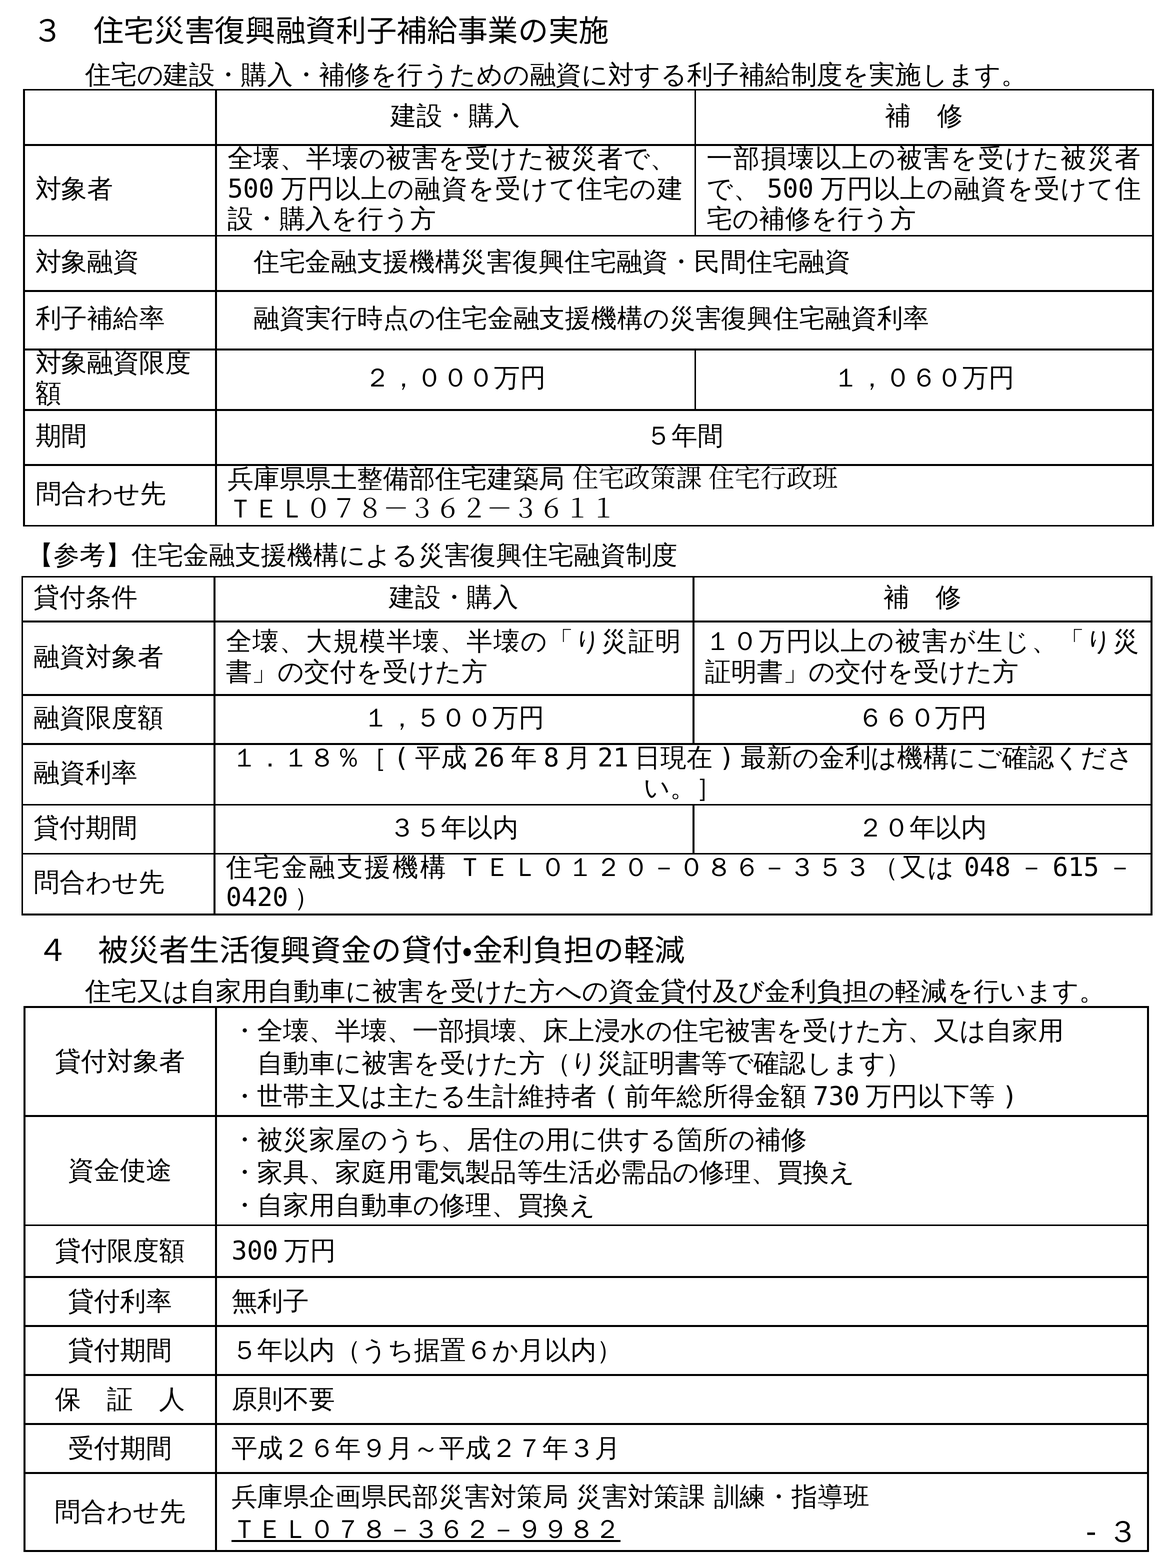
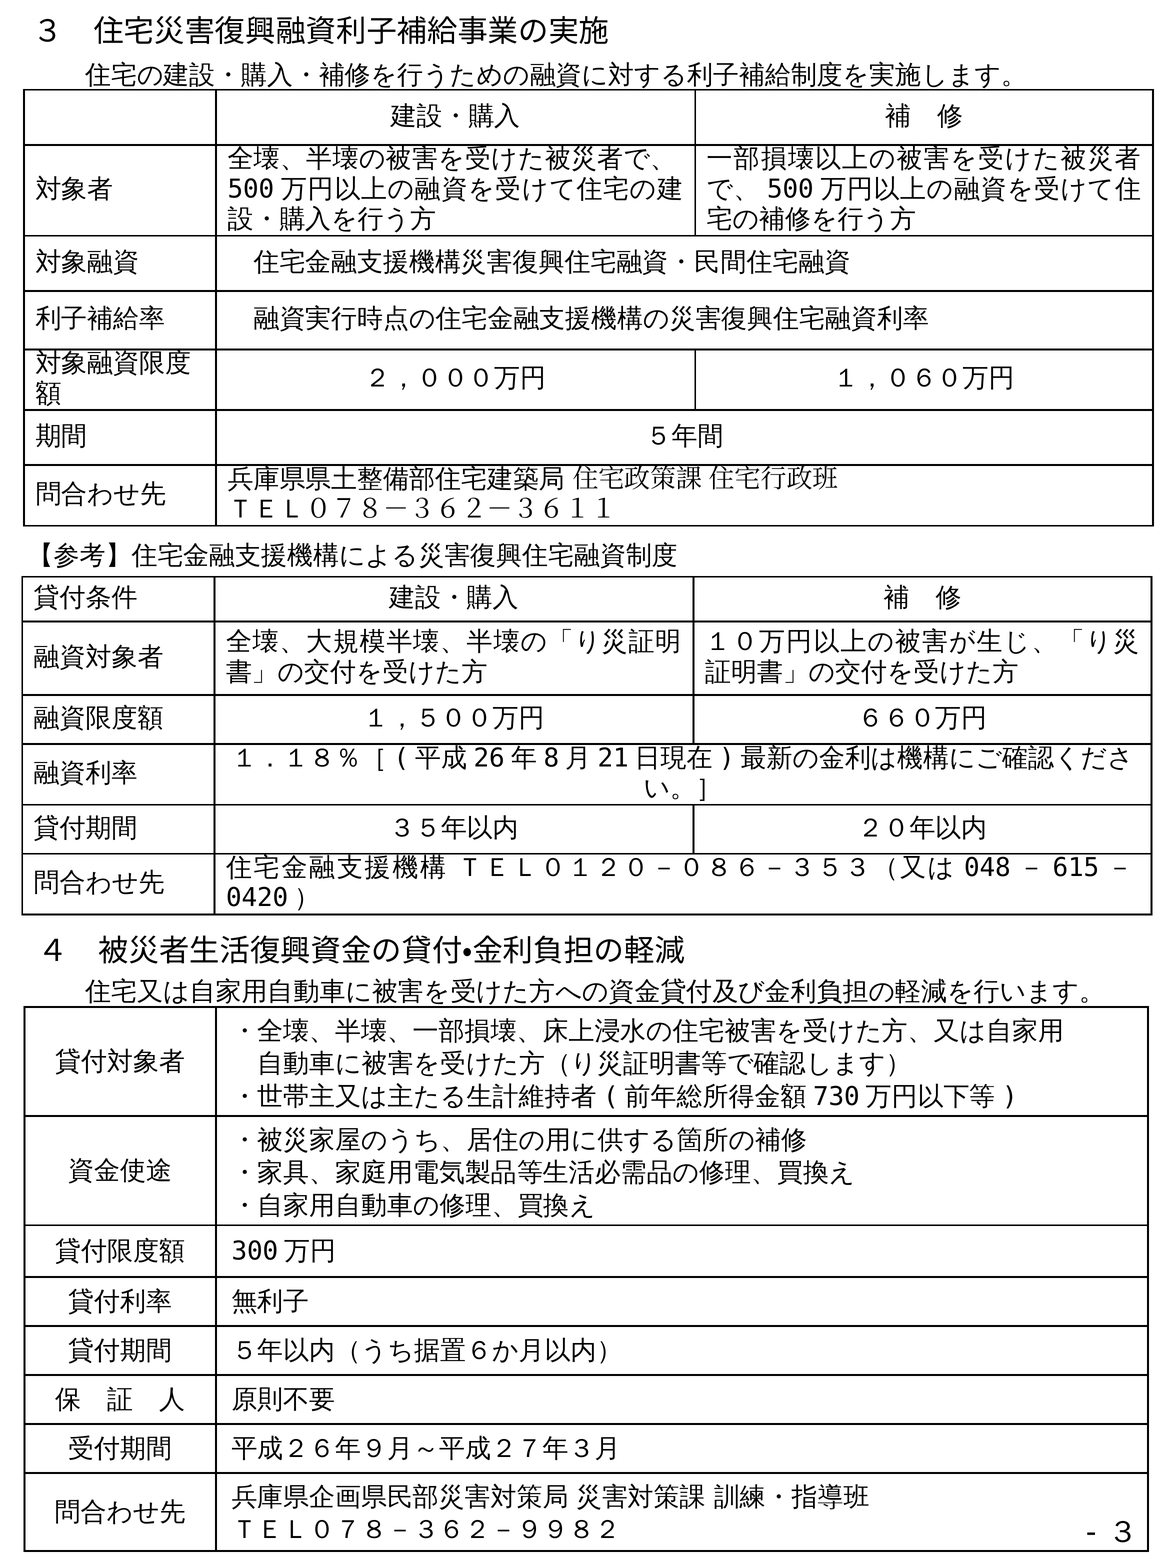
ＴＥＬ０７８－３６２－９９８２ underline: present -> none (426, 1530)
